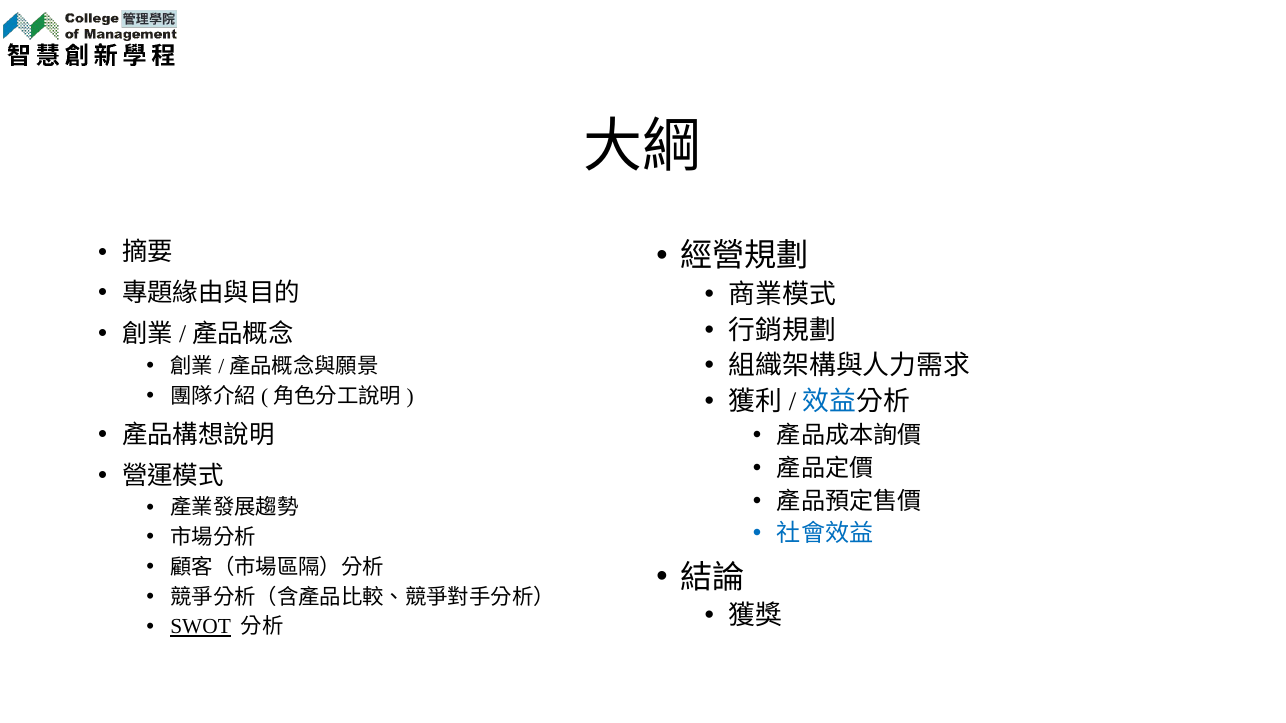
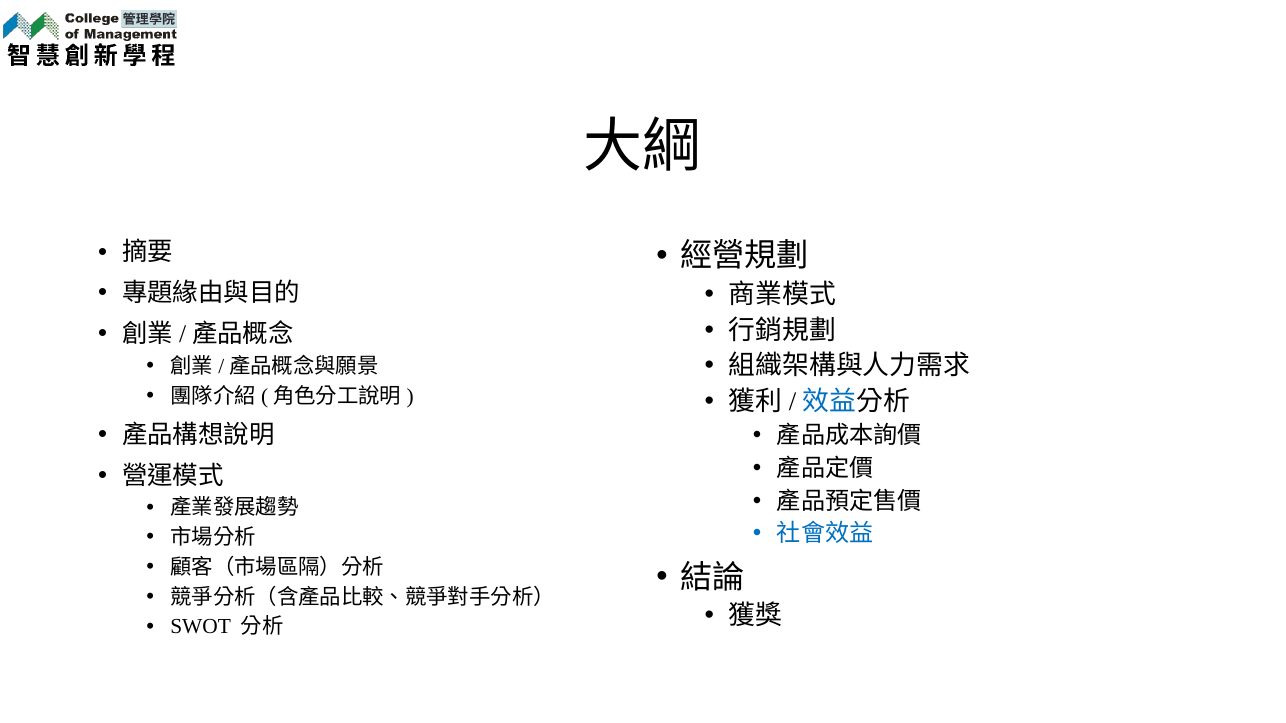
SWOT underline: present -> none (201, 627)
